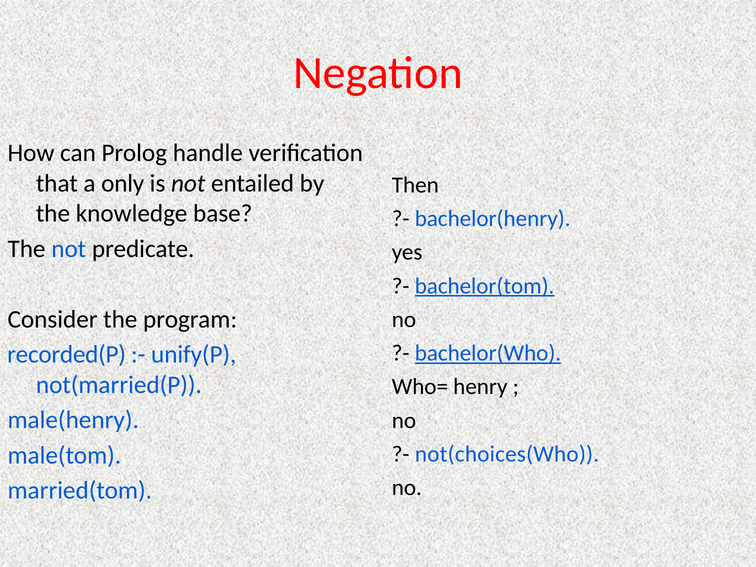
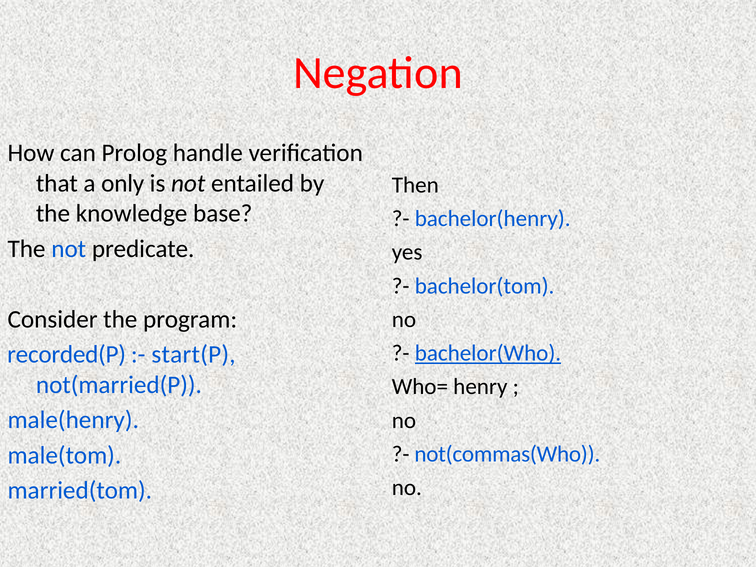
bachelor(tom underline: present -> none (485, 286)
unify(P: unify(P -> start(P (194, 355)
not(choices(Who: not(choices(Who -> not(commas(Who (507, 454)
